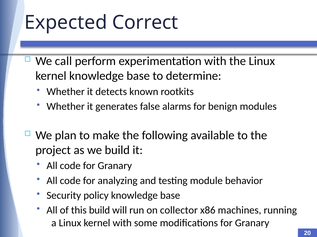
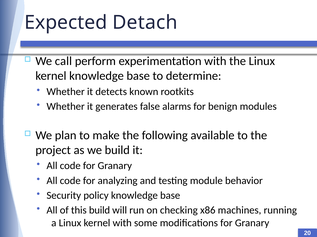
Correct: Correct -> Detach (145, 23)
collector: collector -> checking (179, 211)
